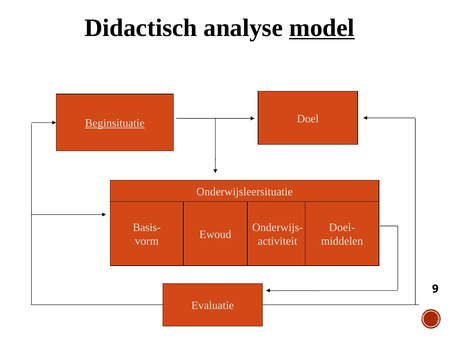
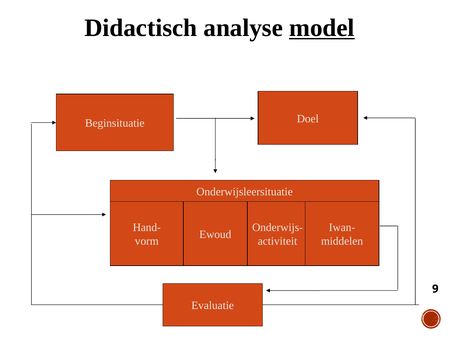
Beginsituatie underline: present -> none (115, 123)
Basis-: Basis- -> Hand- (147, 228)
Doel-: Doel- -> Iwan- (342, 228)
